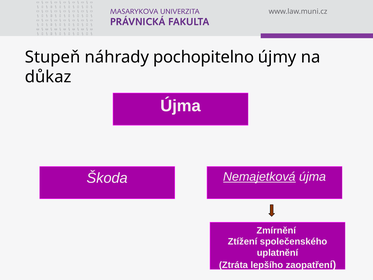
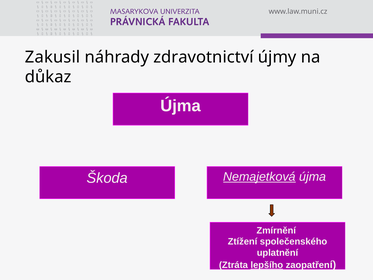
Stupeň: Stupeň -> Zakusil (53, 57)
pochopitelno: pochopitelno -> zdravotnictví (203, 57)
lepšího underline: none -> present (267, 265)
